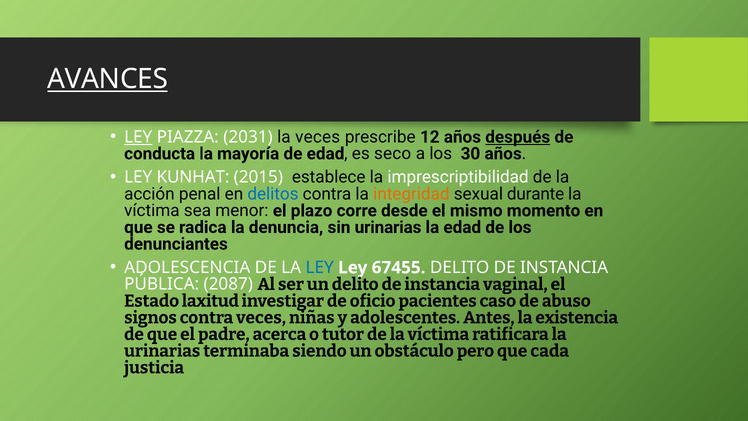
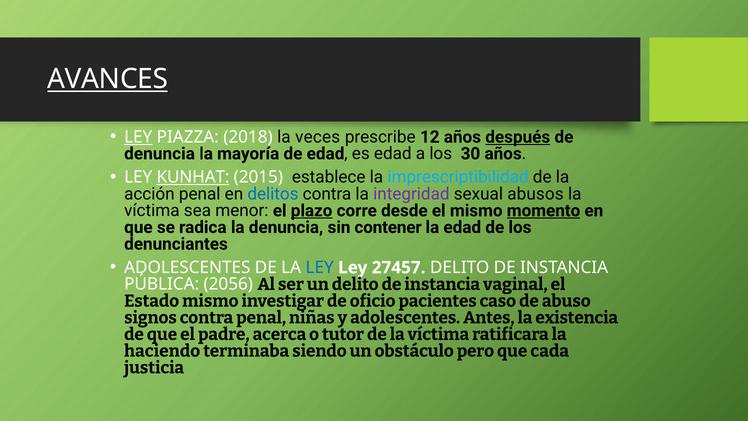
2031: 2031 -> 2018 (248, 137)
conducta: conducta -> denuncia (160, 154)
es seco: seco -> edad (393, 154)
KUNHAT underline: none -> present (193, 177)
imprescriptibilidad colour: white -> light blue (458, 177)
integridad colour: orange -> purple (411, 194)
durante: durante -> abusos (535, 194)
plazo underline: none -> present (312, 211)
momento underline: none -> present (544, 211)
sin urinarias: urinarias -> contener (388, 227)
ADOLESCENCIA: ADOLESCENCIA -> ADOLESCENTES (187, 267)
67455: 67455 -> 27457 (399, 267)
2087: 2087 -> 2056 (228, 284)
Estado laxitud: laxitud -> mismo (210, 301)
contra veces: veces -> penal (261, 317)
urinarias: urinarias -> haciendo (162, 351)
